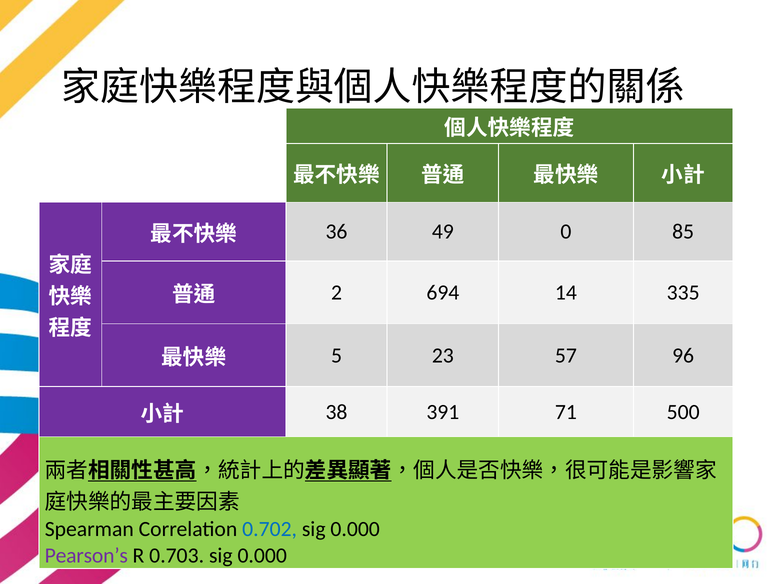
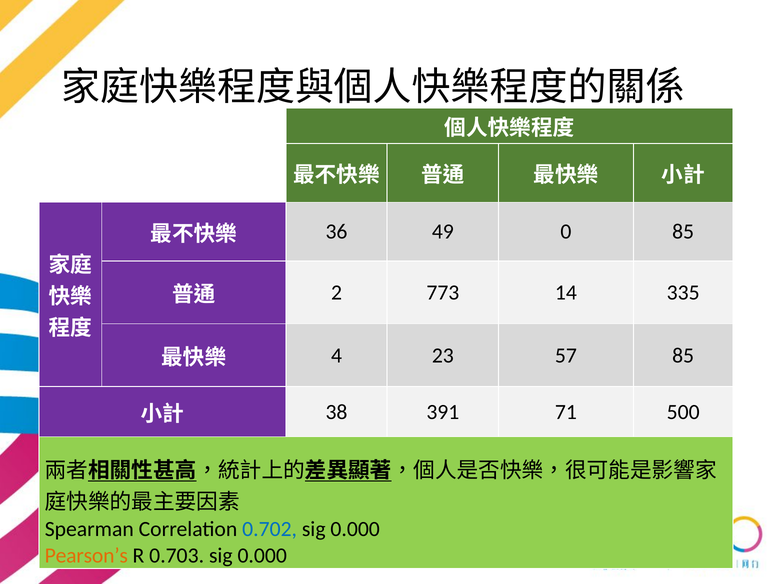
694: 694 -> 773 (443, 293)
5: 5 -> 4 (337, 356)
57 96: 96 -> 85 (683, 356)
Pearson’s colour: purple -> orange (86, 556)
